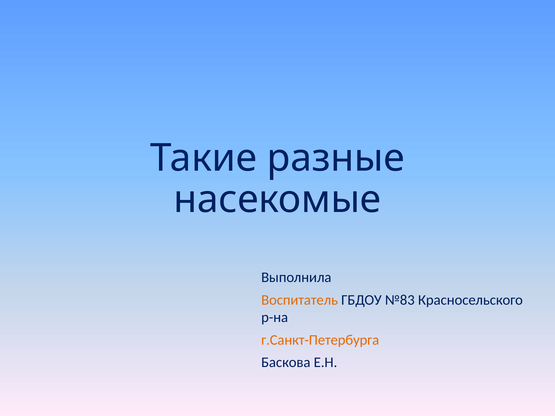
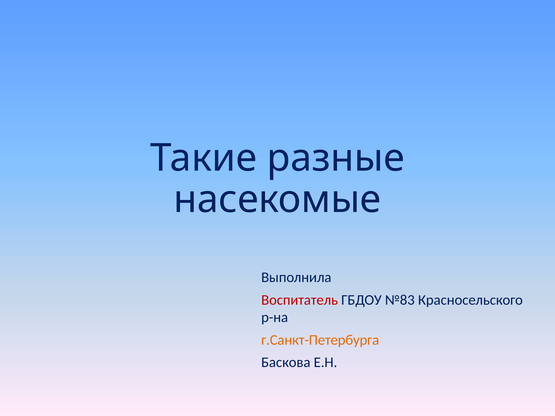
Воспитатель colour: orange -> red (300, 300)
